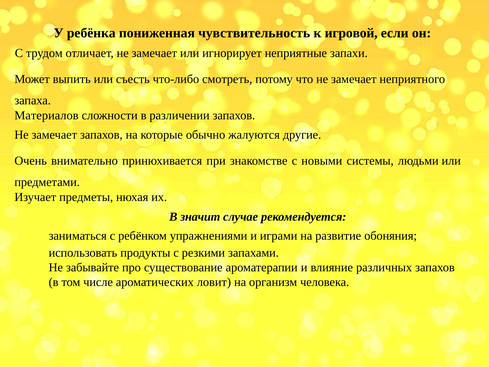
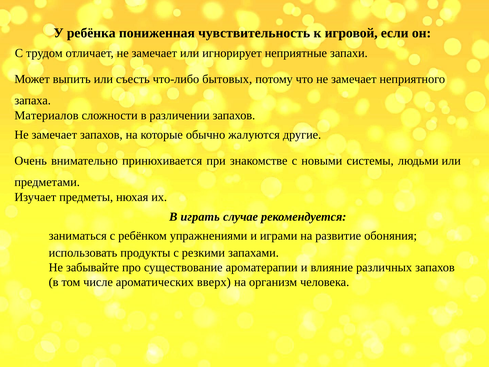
смотреть: смотреть -> бытовых (227, 79)
значит: значит -> играть (200, 217)
ловит: ловит -> вверх (214, 282)
